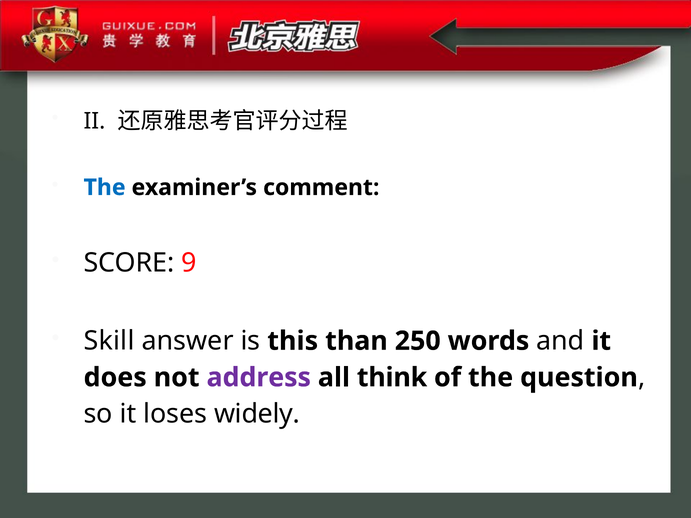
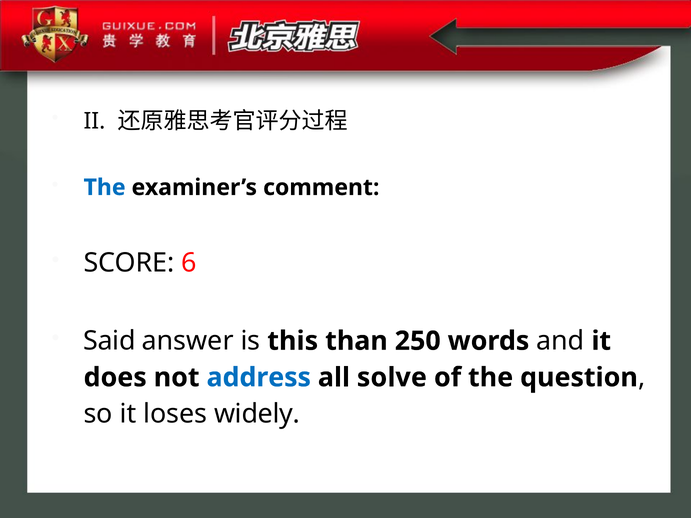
9: 9 -> 6 (189, 263)
Skill: Skill -> Said (109, 341)
address colour: purple -> blue (259, 378)
think: think -> solve (392, 378)
